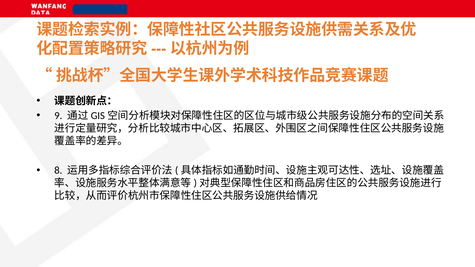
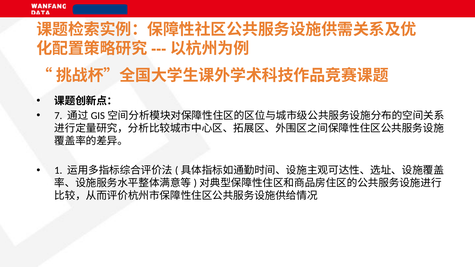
9: 9 -> 7 (58, 116)
8: 8 -> 1 (58, 171)
